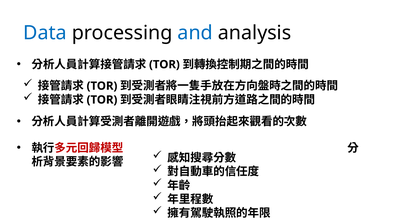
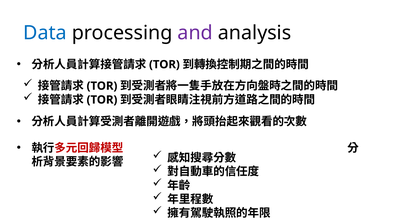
and colour: blue -> purple (195, 33)
